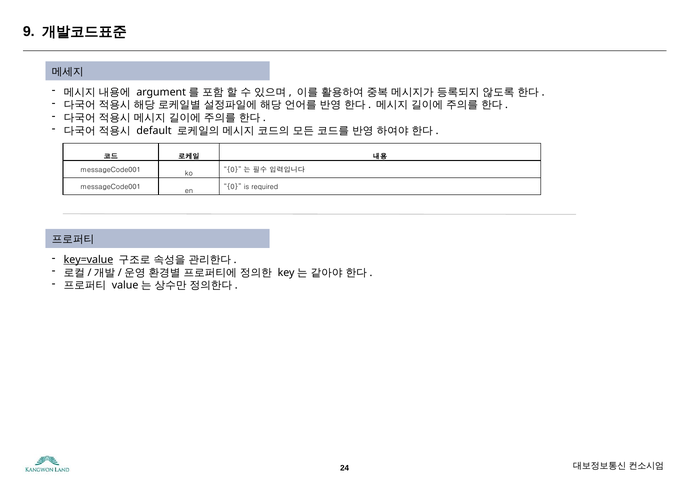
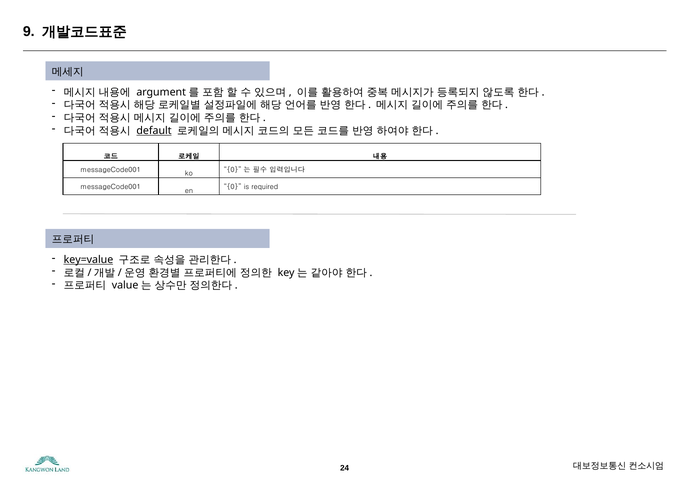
default underline: none -> present (154, 130)
